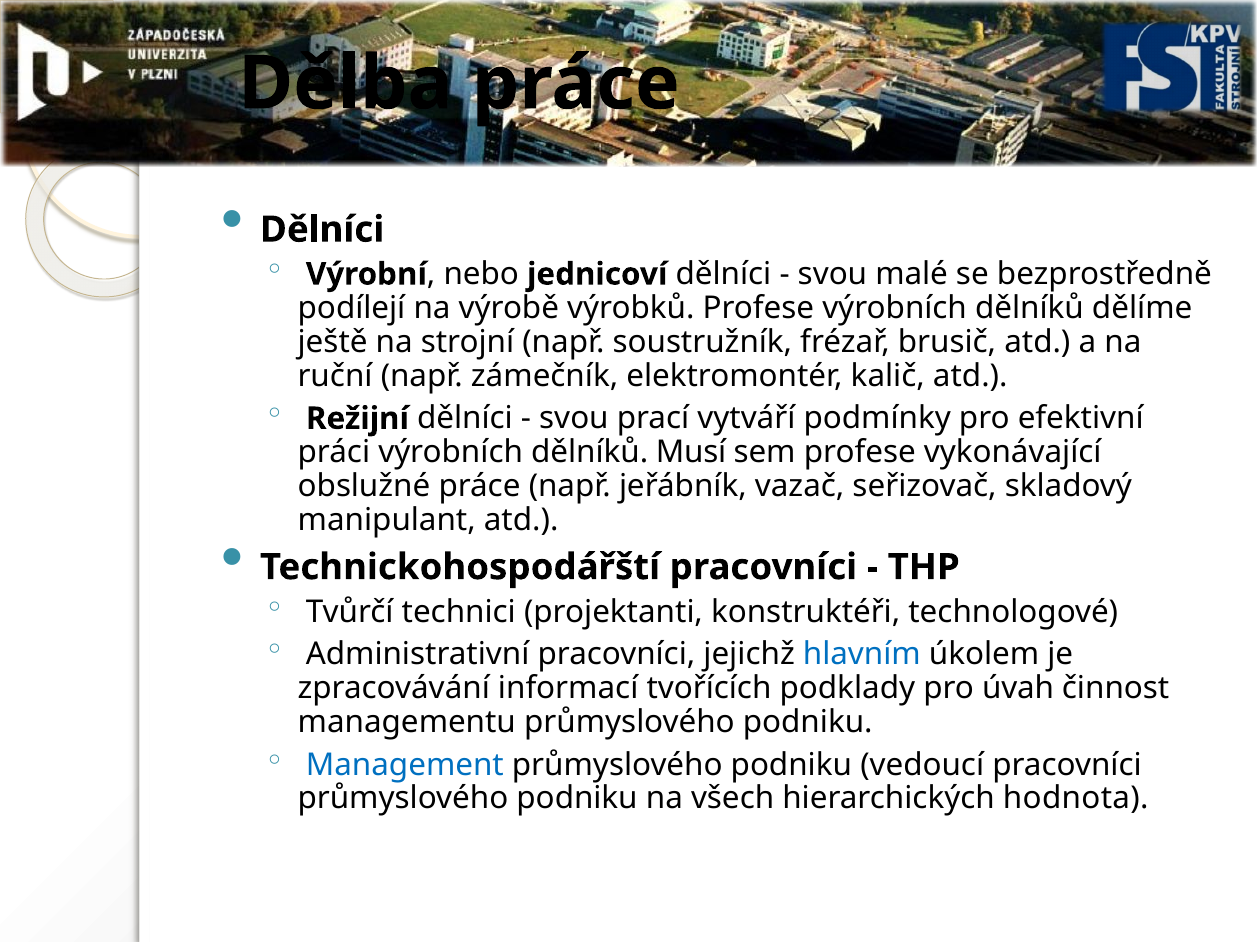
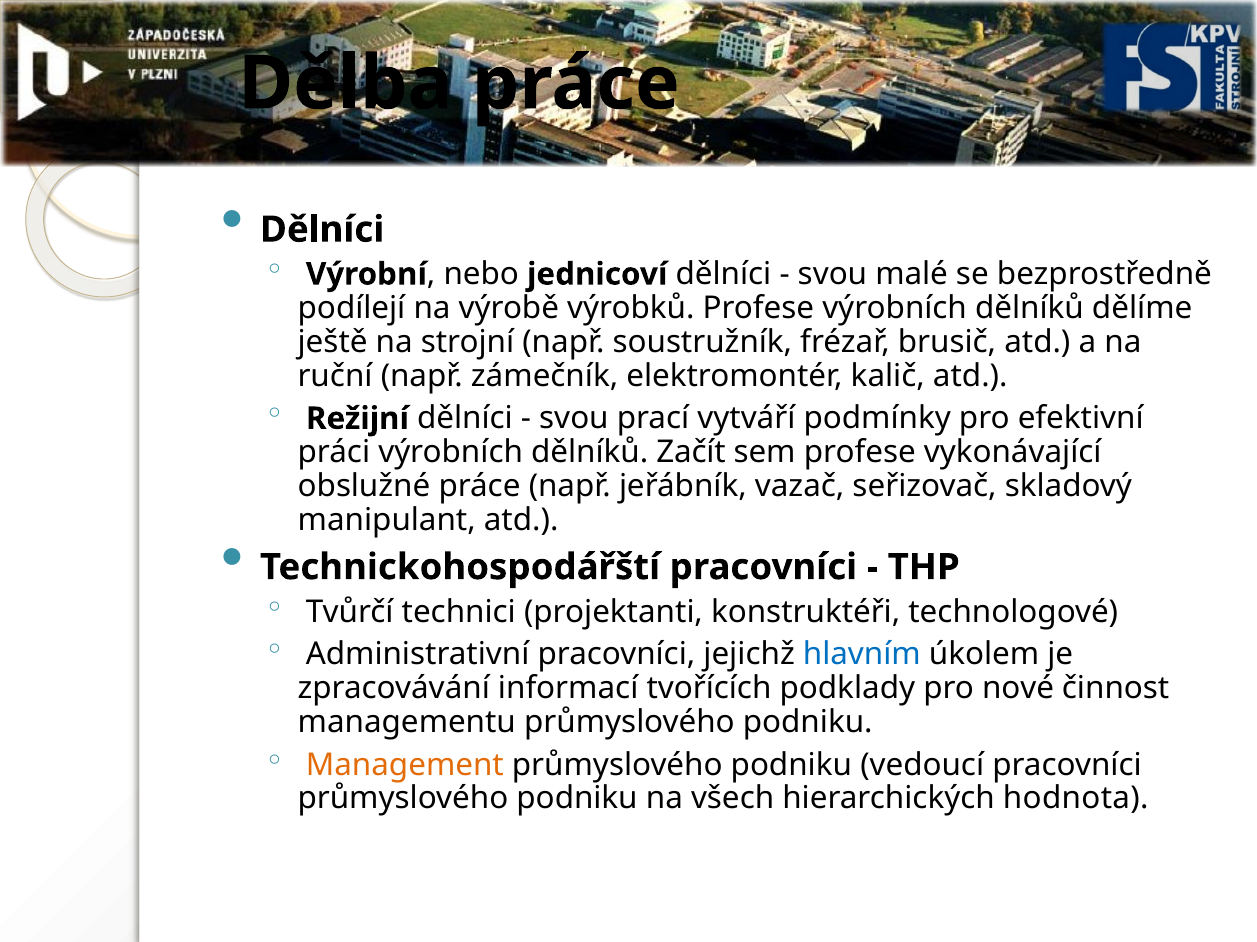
Musí: Musí -> Začít (691, 453)
úvah: úvah -> nové (1018, 689)
Management colour: blue -> orange (405, 765)
